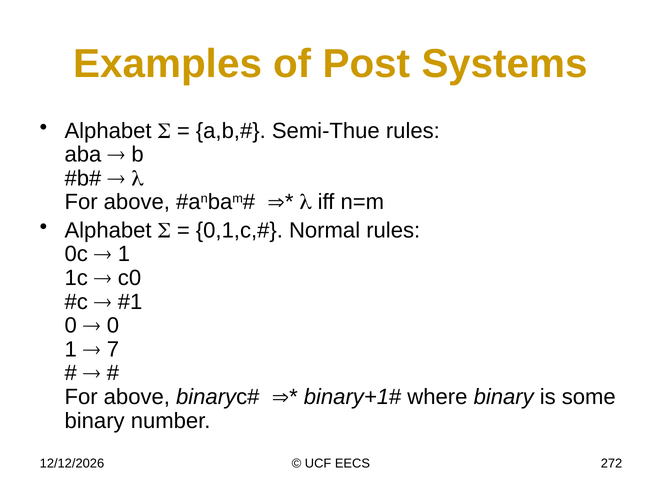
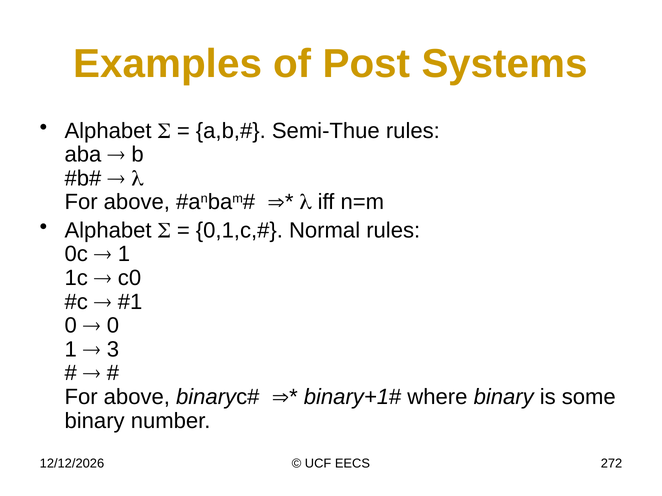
7: 7 -> 3 (113, 350)
